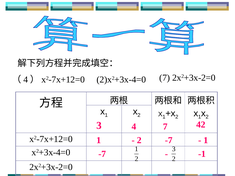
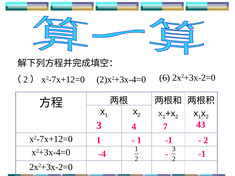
4: 4 -> 2 (26, 80)
2)x2+3x-4=0 7: 7 -> 6 (165, 78)
42: 42 -> 43 (201, 125)
2: 2 -> 1 (139, 140)
1 -7: -7 -> -1 (169, 140)
1: 1 -> 2 (206, 140)
-7: -7 -> -4 (102, 154)
